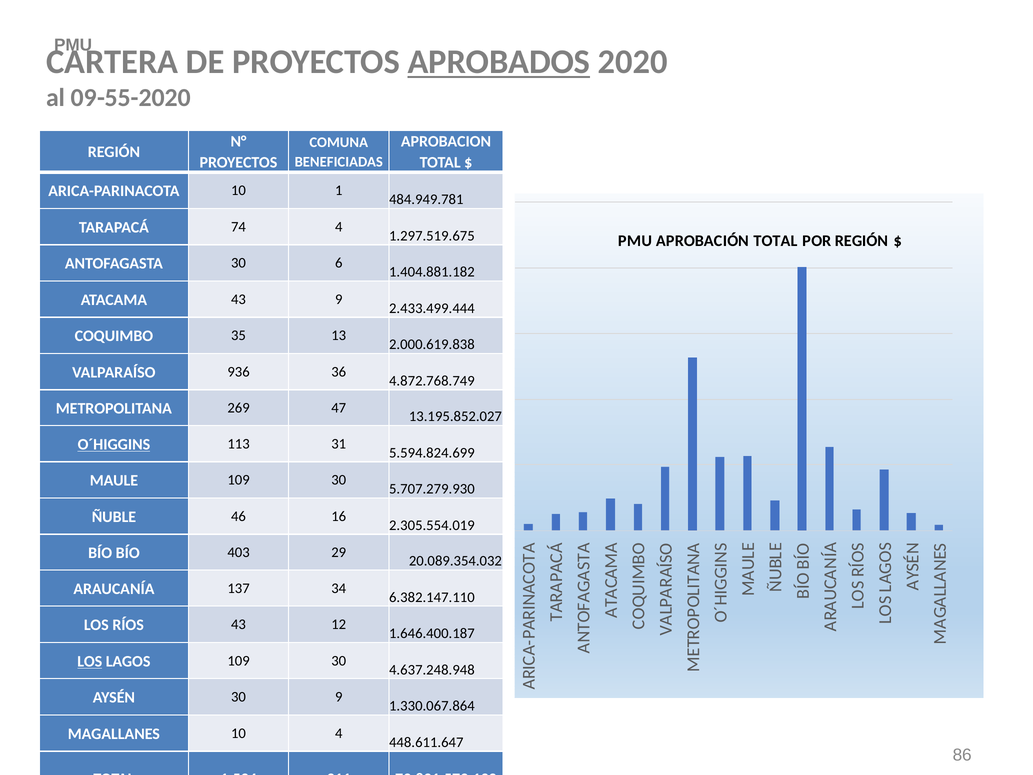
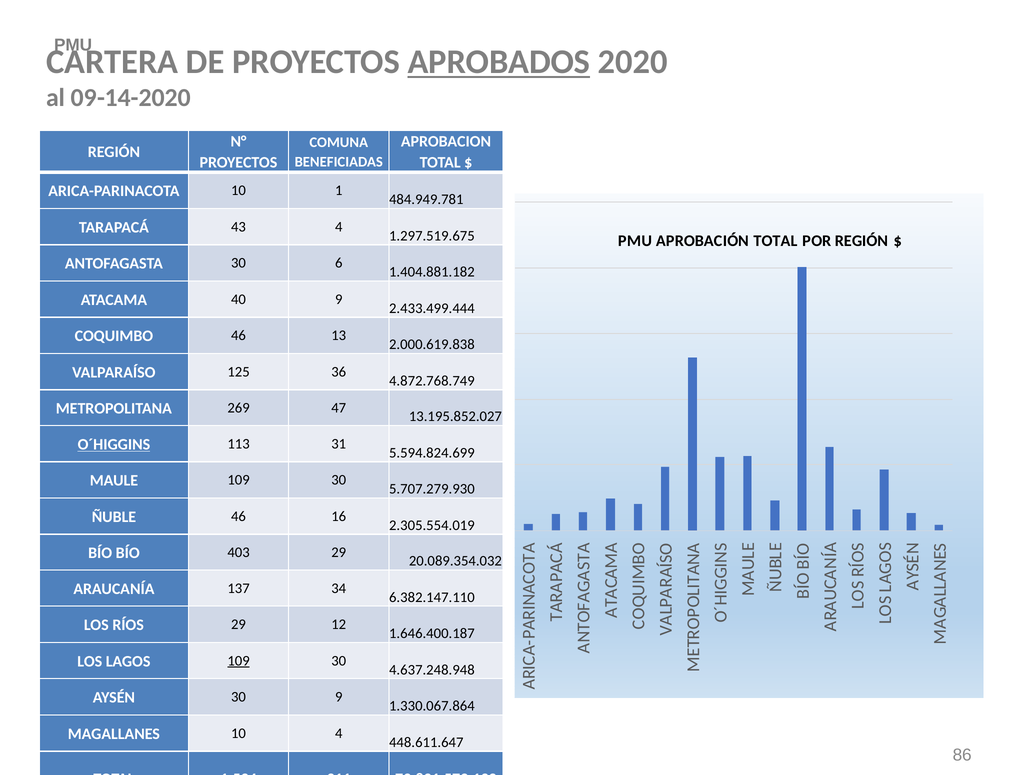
09-55-2020: 09-55-2020 -> 09-14-2020 (131, 98)
74: 74 -> 43 (238, 227)
ATACAMA 43: 43 -> 40 (238, 299)
COQUIMBO 35: 35 -> 46 (238, 335)
936: 936 -> 125 (239, 372)
RÍOS 43: 43 -> 29 (238, 624)
LOS underline: present -> none (90, 661)
109 underline: none -> present (239, 661)
